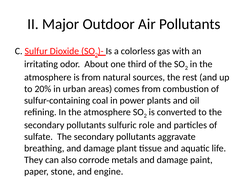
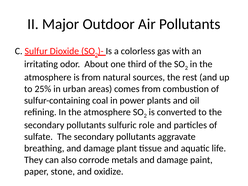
20%: 20% -> 25% (43, 89)
engine: engine -> oxidize (109, 172)
